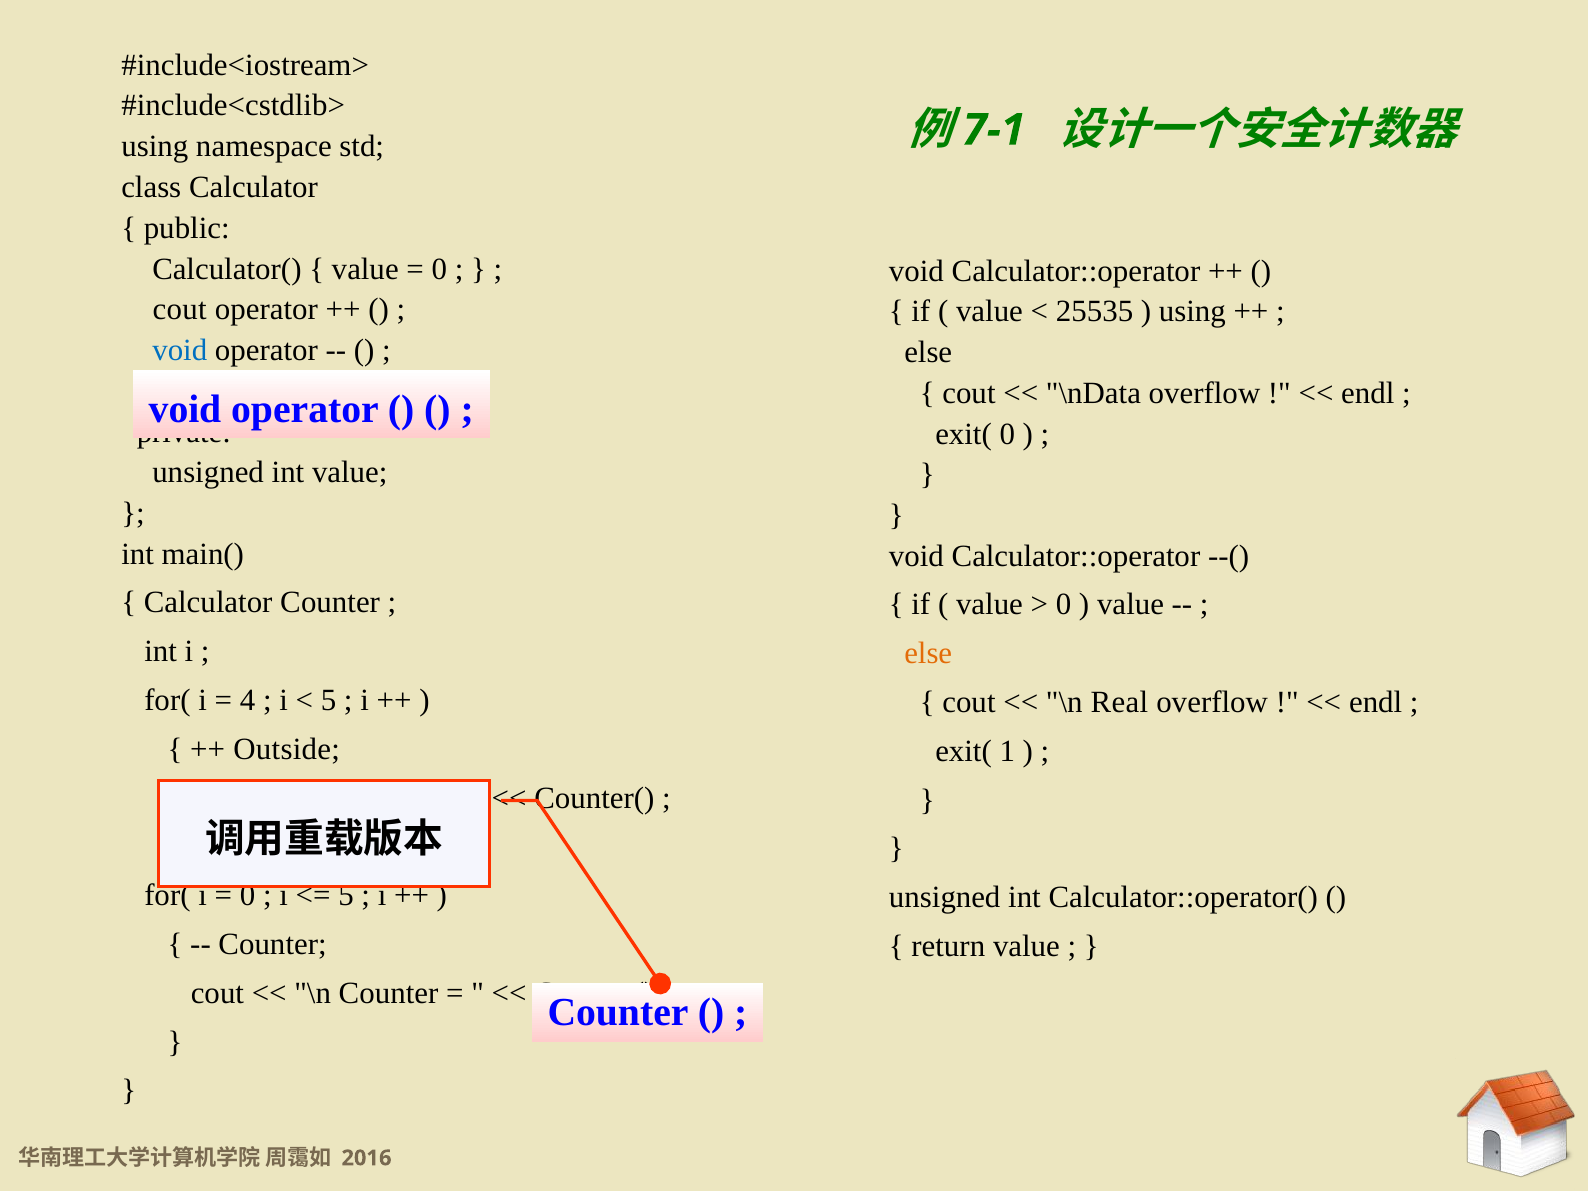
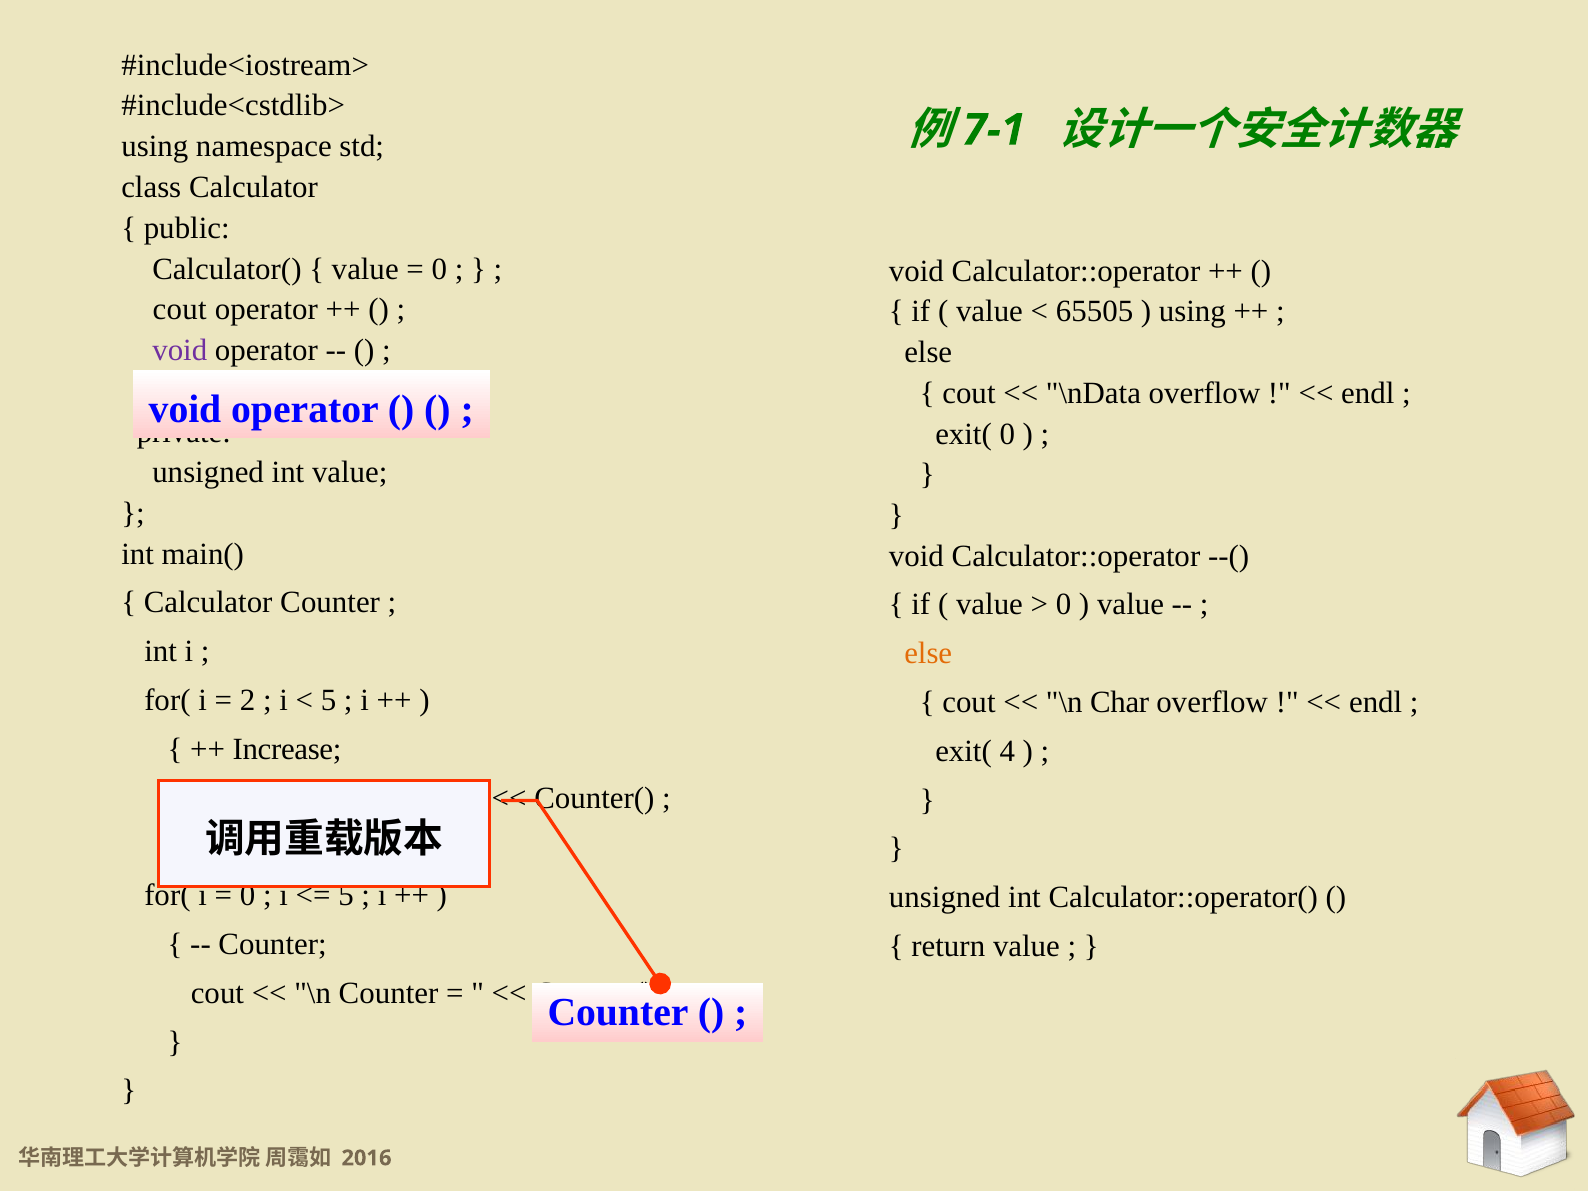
25535: 25535 -> 65505 (1095, 312)
void colour: blue -> purple (180, 350)
4: 4 -> 2 (248, 700)
Real: Real -> Char (1120, 702)
Outside: Outside -> Increase (287, 749)
1: 1 -> 4 (1007, 751)
